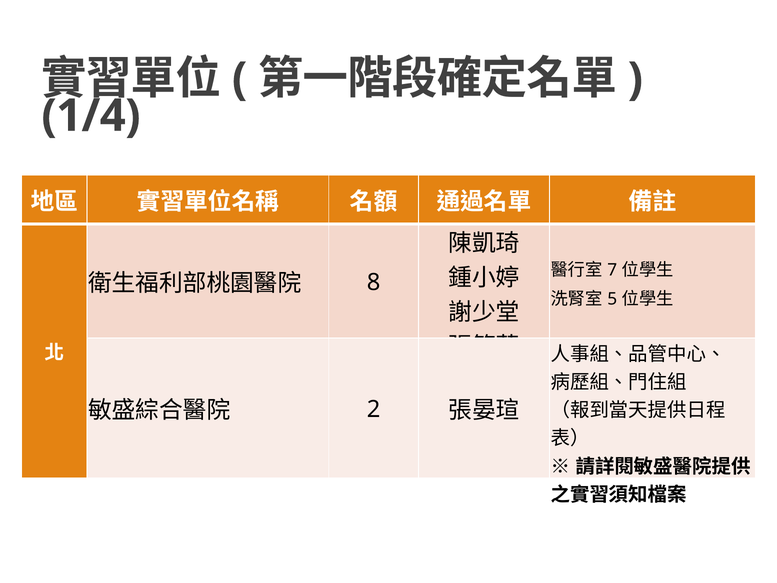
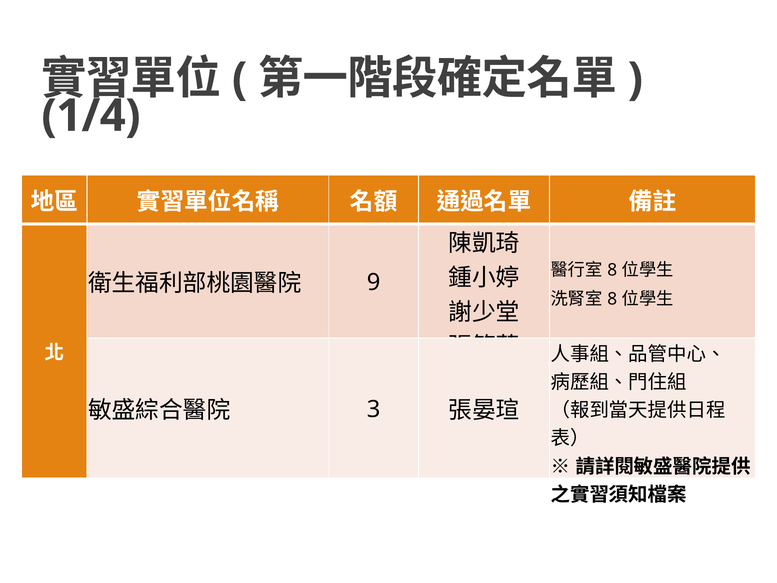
7: 7 -> 8 (612, 270)
8: 8 -> 9 (374, 282)
5: 5 -> 8 (612, 299)
2: 2 -> 3 (374, 409)
